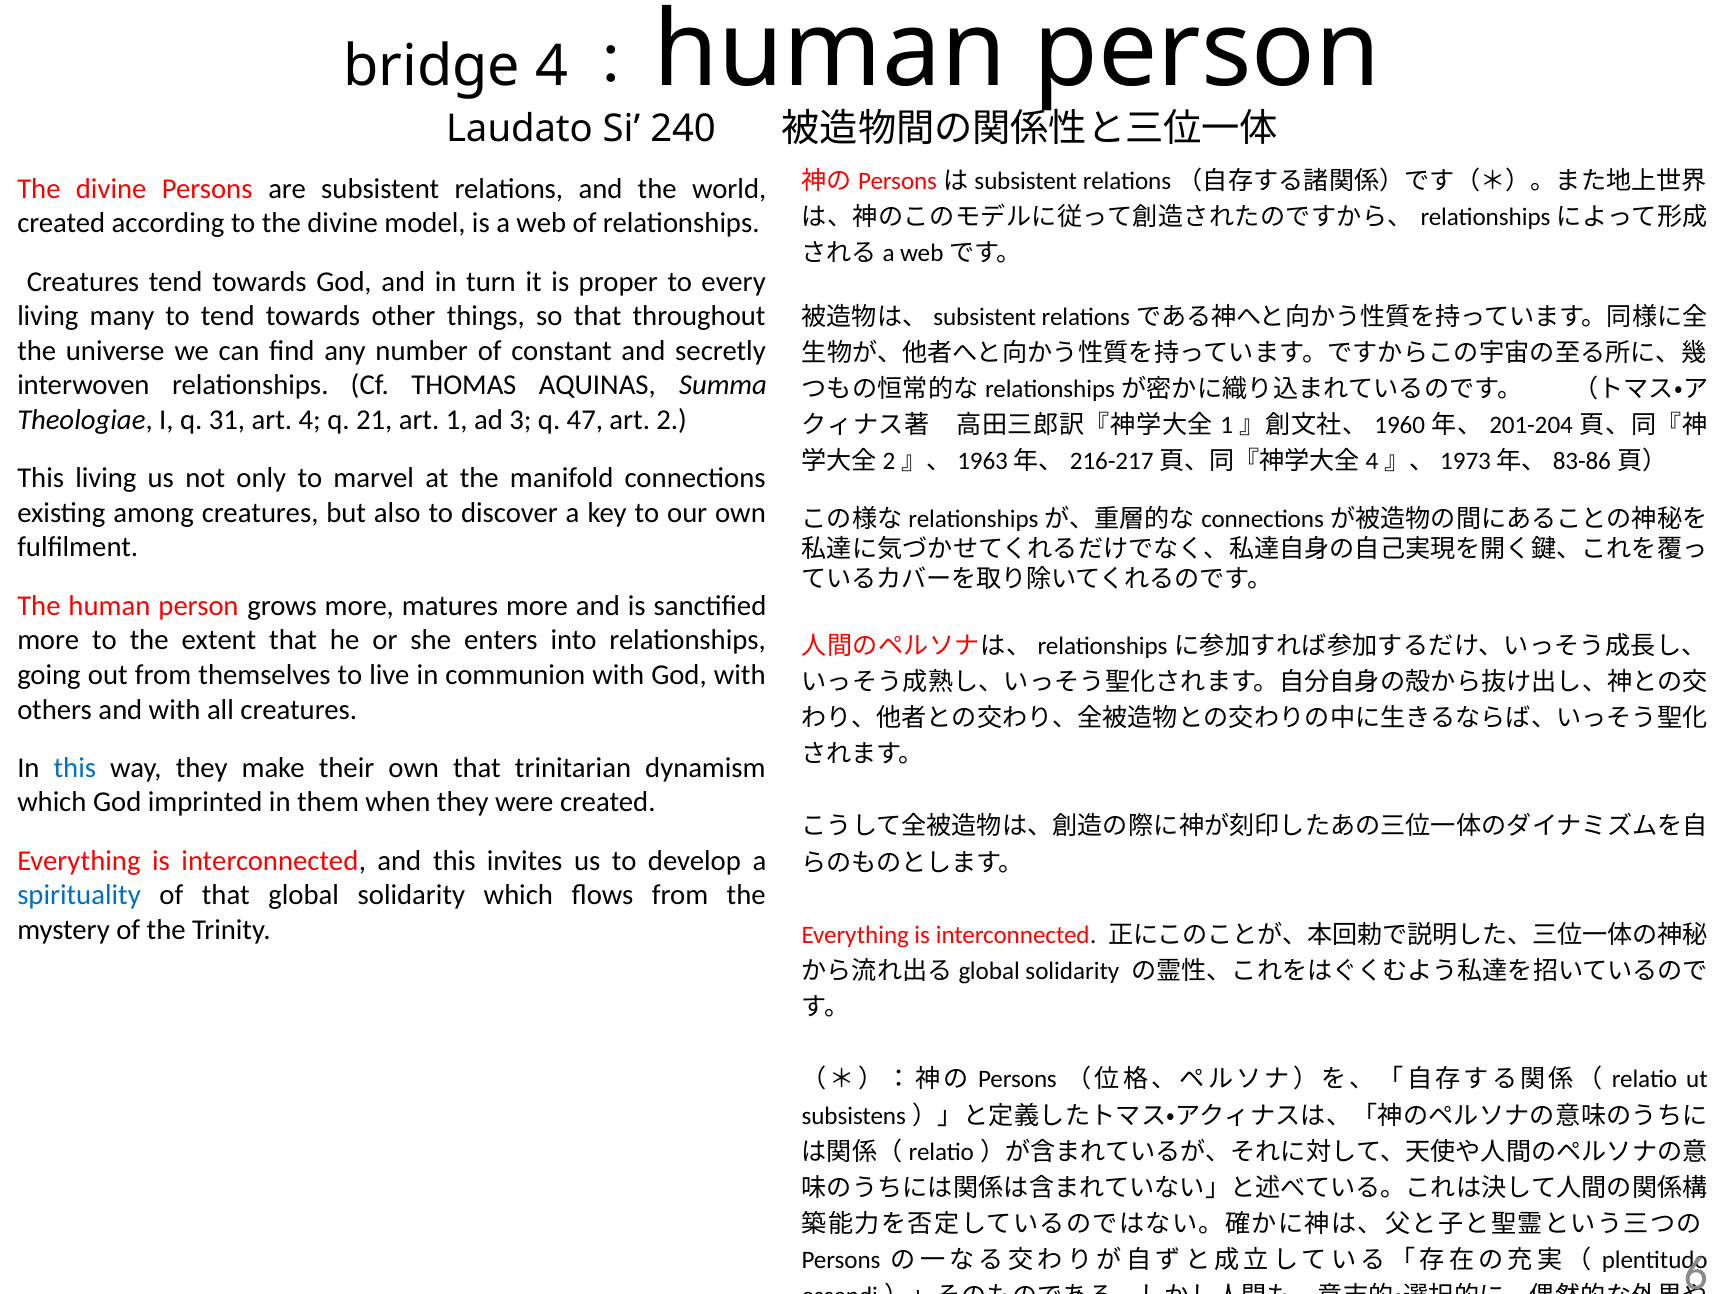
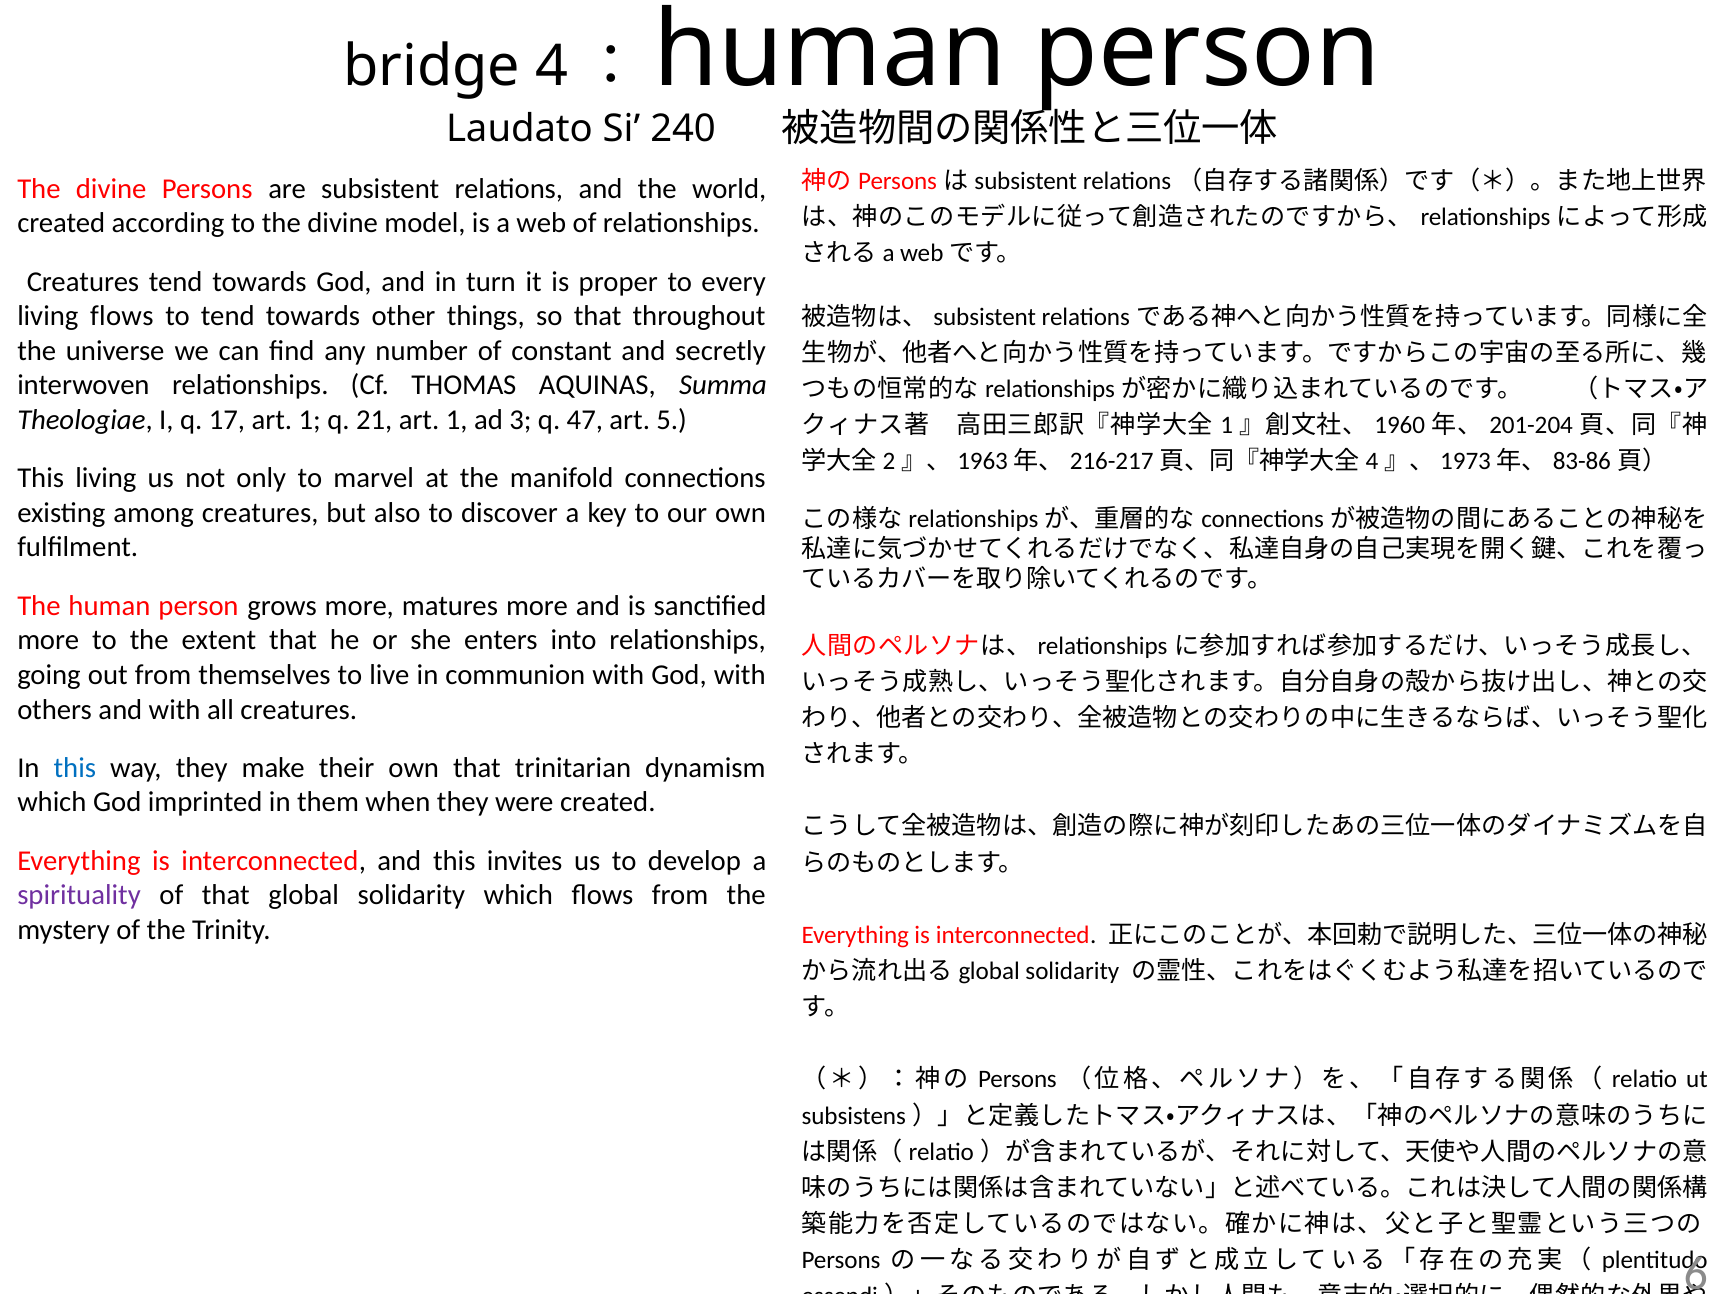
living many: many -> flows (122, 316)
31: 31 -> 17 (227, 420)
4: 4 -> 1 (310, 420)
2: 2 -> 5 (672, 420)
spirituality colour: blue -> purple (79, 895)
